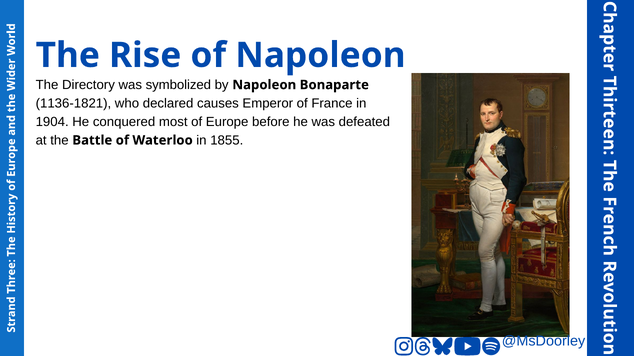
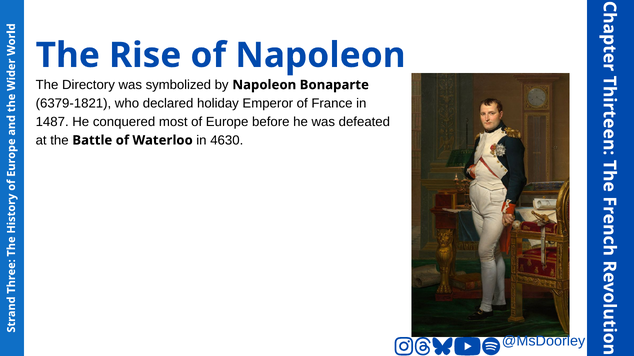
1136-1821: 1136-1821 -> 6379-1821 (73, 103)
causes: causes -> holiday (218, 103)
1904: 1904 -> 1487 (52, 122)
1855: 1855 -> 4630 (227, 140)
